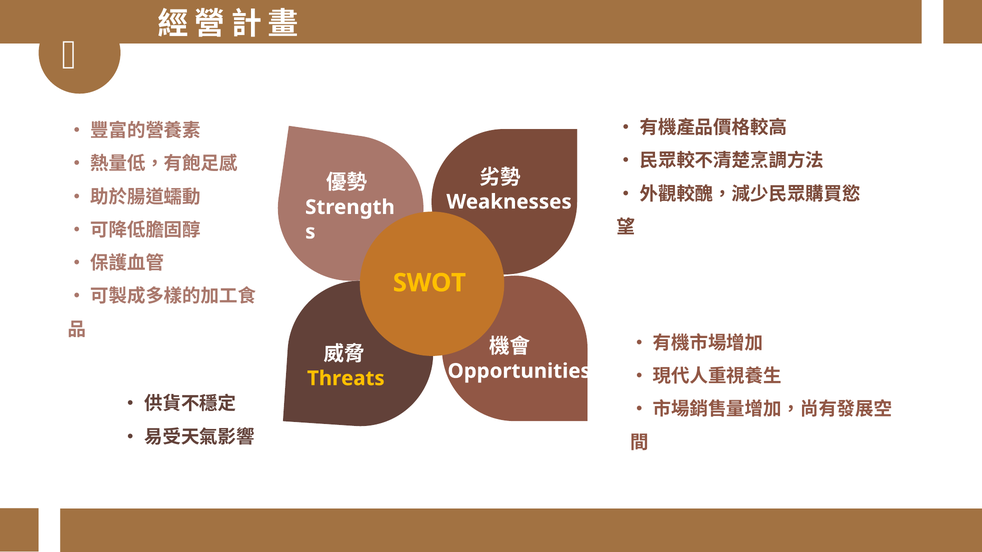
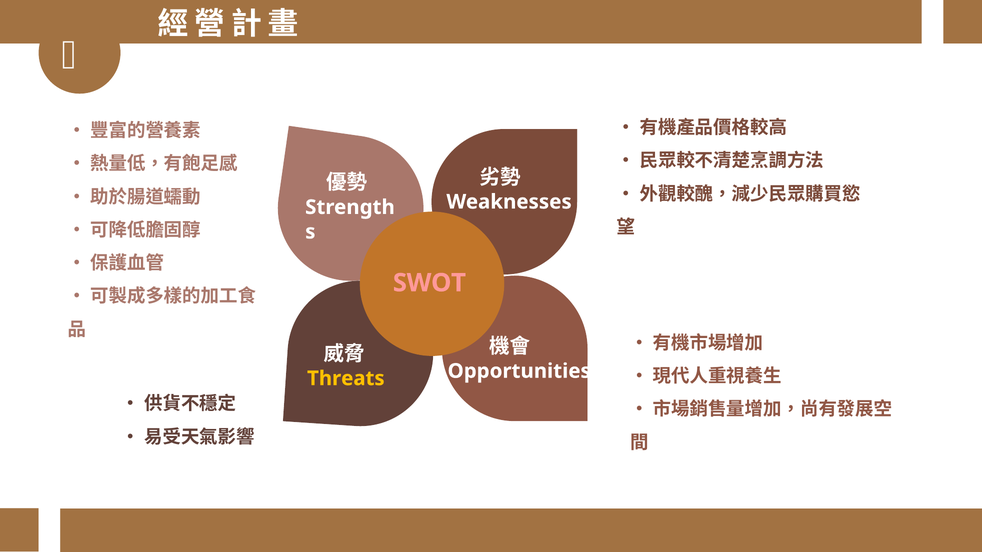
SWOT colour: yellow -> pink (429, 283)
